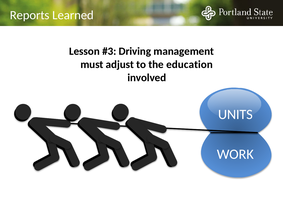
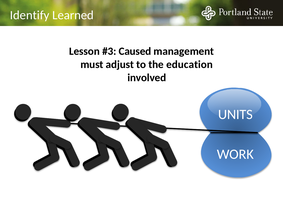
Reports: Reports -> Identify (30, 15)
Driving: Driving -> Caused (135, 51)
